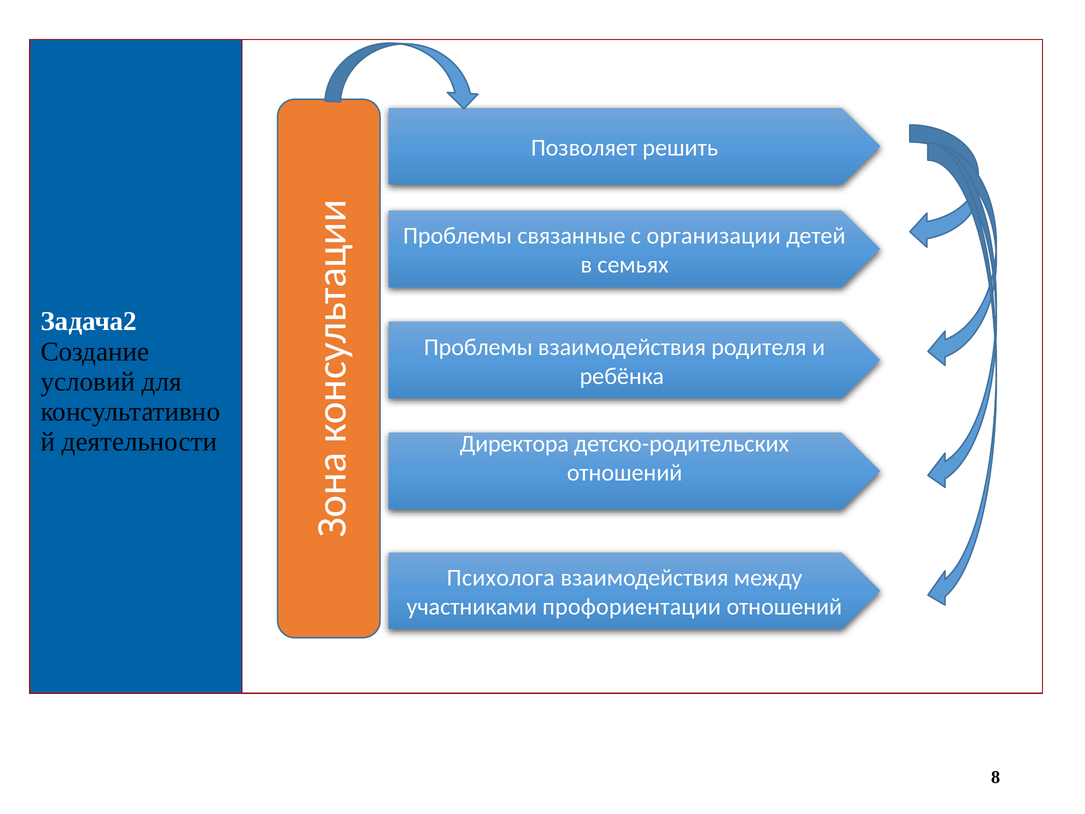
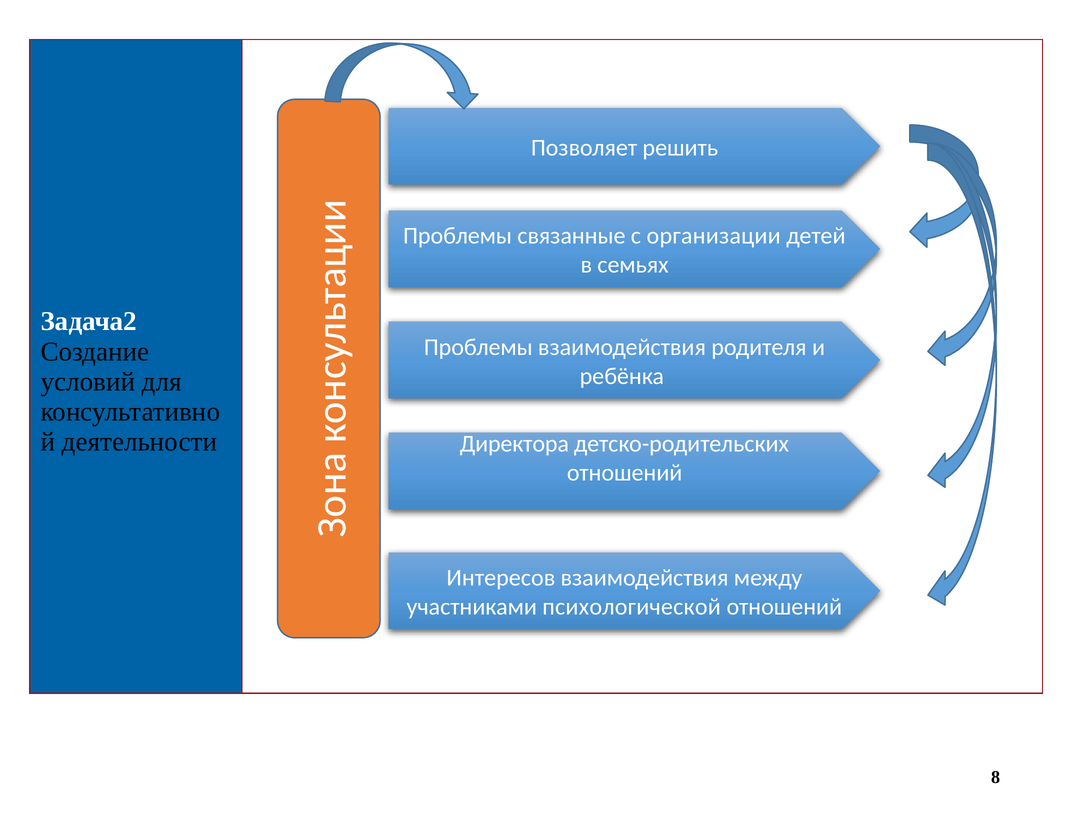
Психолога: Психолога -> Интересов (501, 578)
профориентации: профориентации -> психологической (632, 607)
